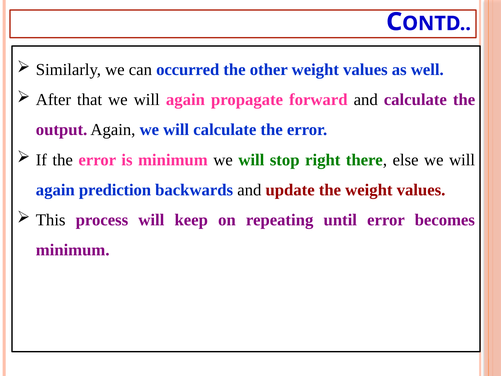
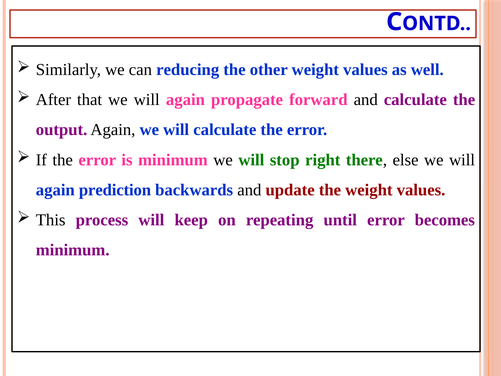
occurred: occurred -> reducing (188, 70)
